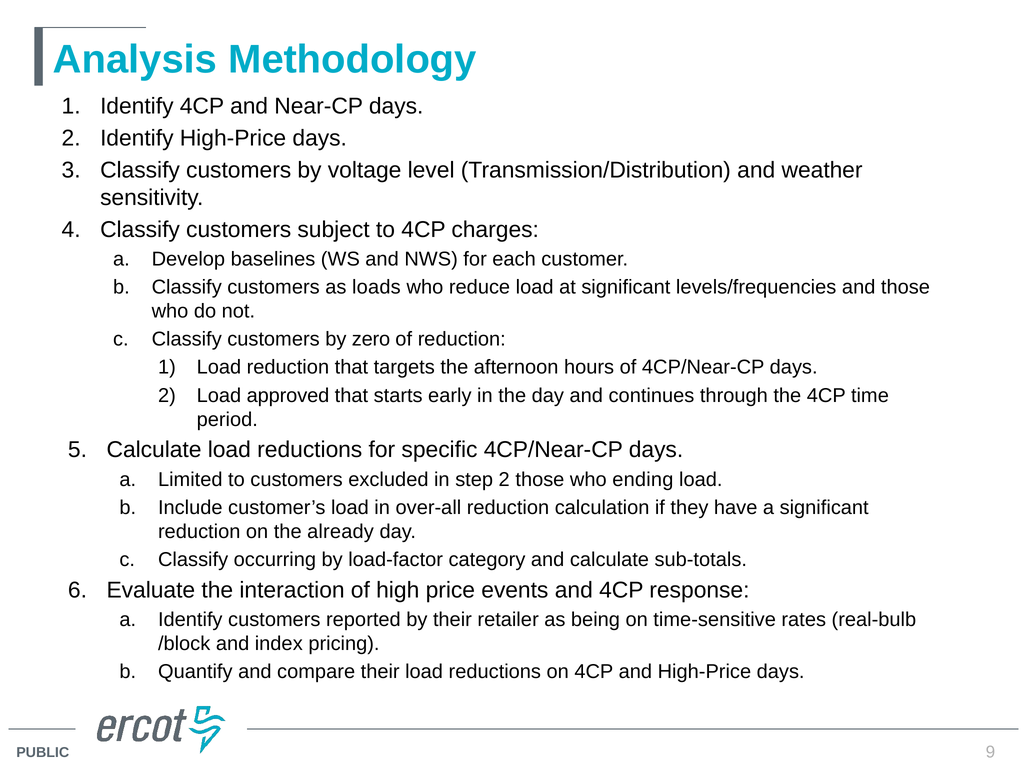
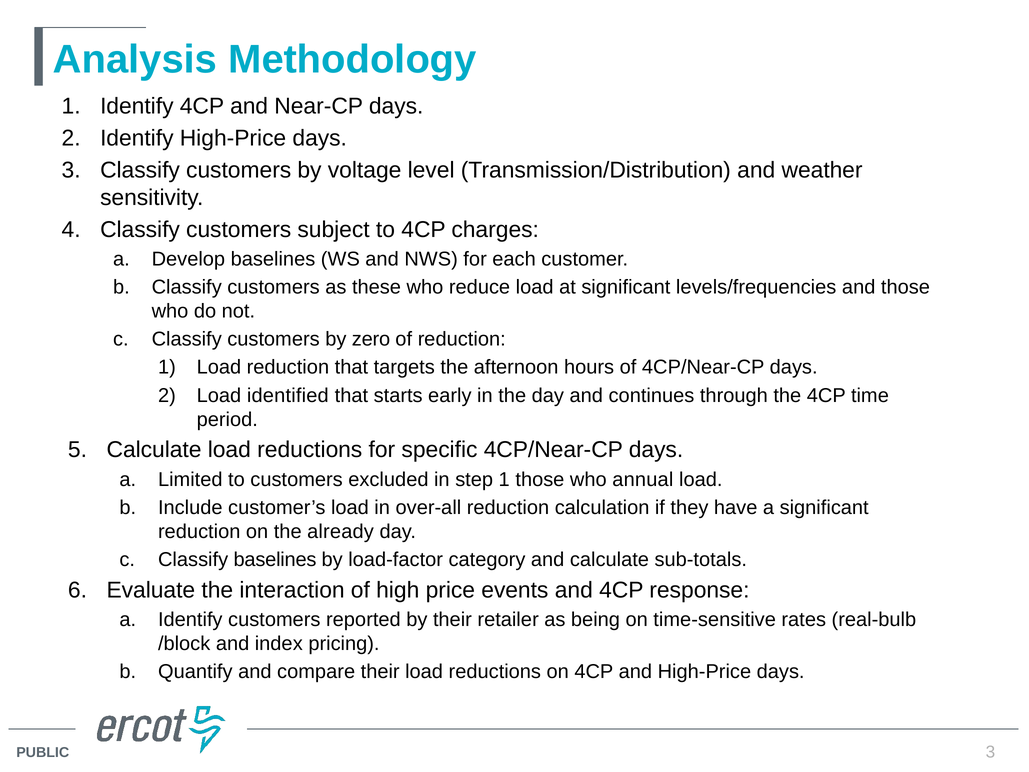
loads: loads -> these (376, 287)
approved: approved -> identified (288, 395)
step 2: 2 -> 1 (504, 479)
ending: ending -> annual (643, 479)
Classify occurring: occurring -> baselines (275, 559)
9: 9 -> 3 (990, 752)
